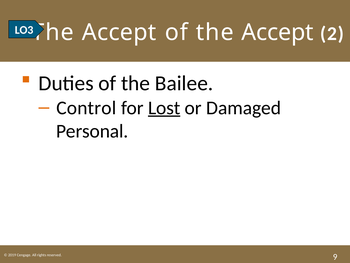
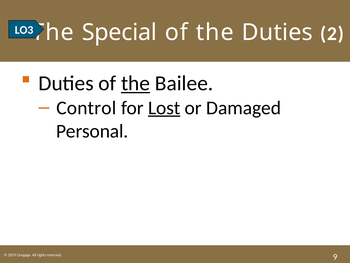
Accept: Accept -> Special (119, 32)
of the Accept: Accept -> Duties (277, 32)
the underline: none -> present (136, 83)
